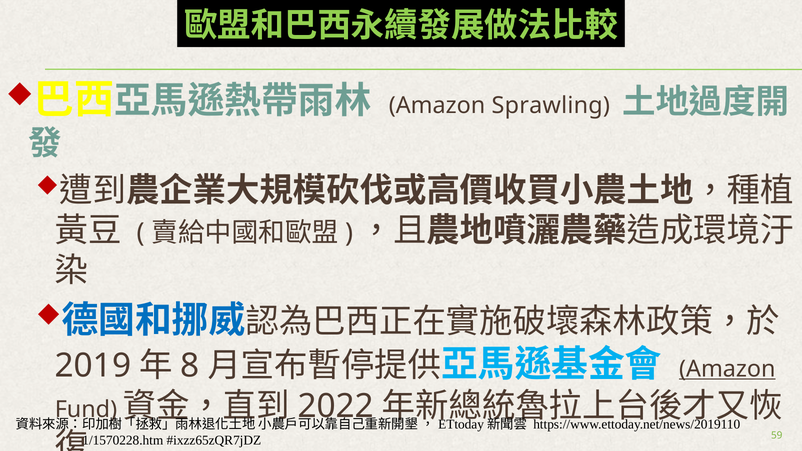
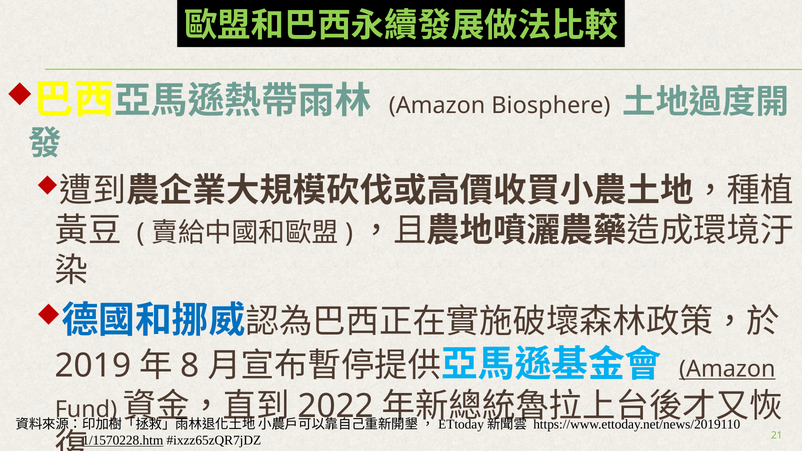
Sprawling: Sprawling -> Biosphere (551, 106)
59: 59 -> 21 (777, 436)
1/1570228.htm underline: none -> present (123, 441)
